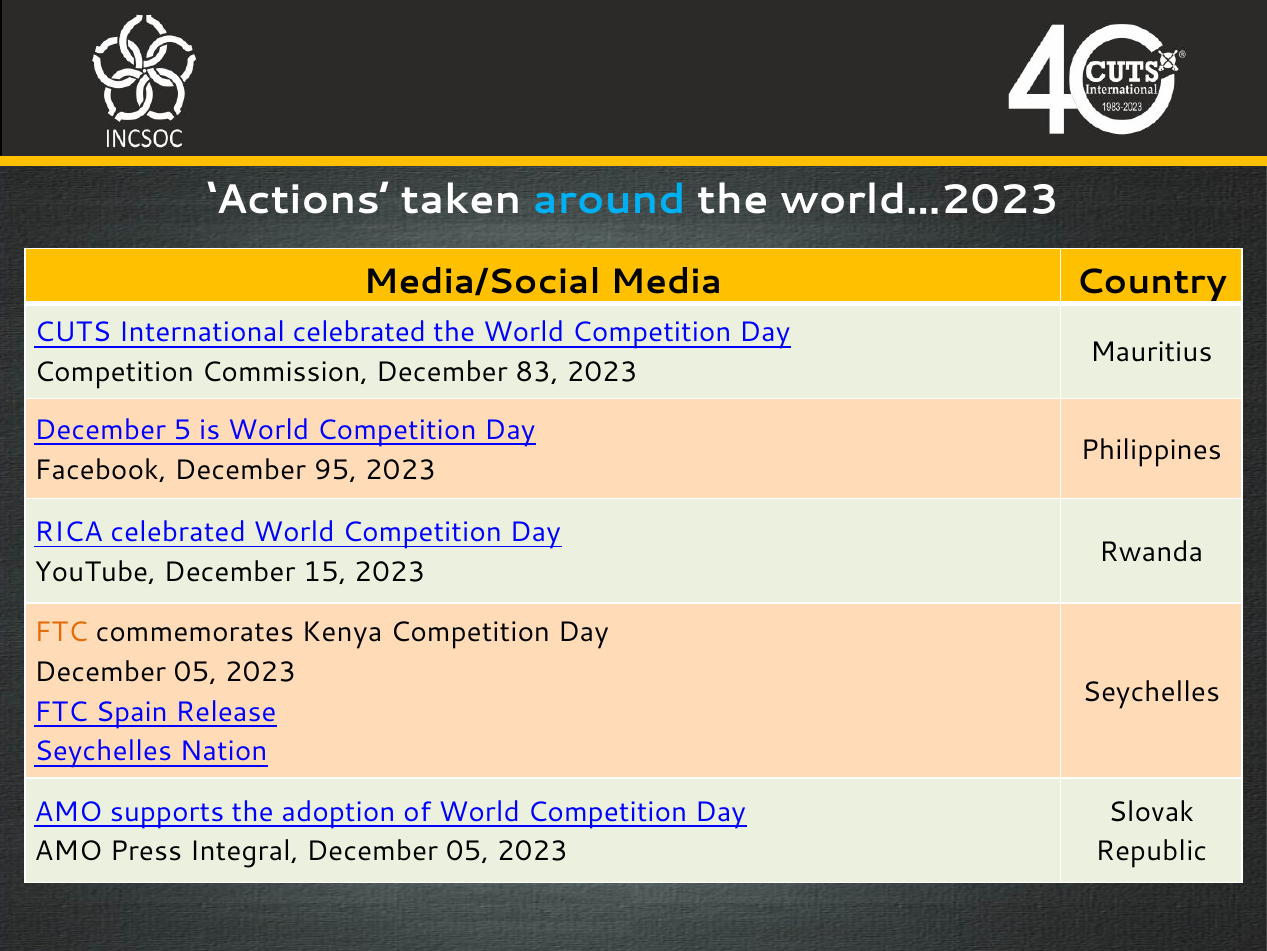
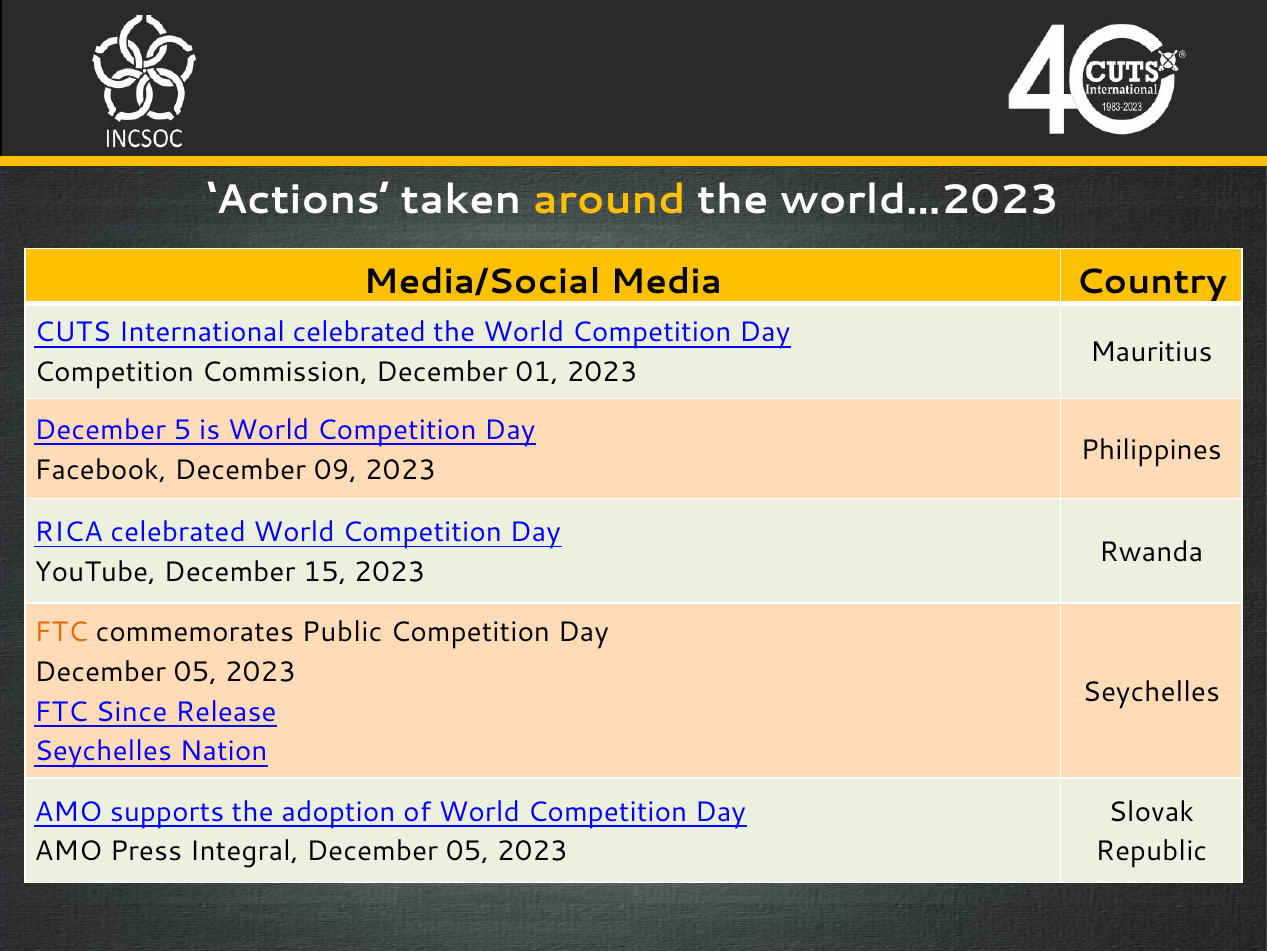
around colour: light blue -> yellow (609, 200)
83: 83 -> 01 (537, 372)
95: 95 -> 09 (336, 469)
Kenya: Kenya -> Public (342, 632)
Spain: Spain -> Since (132, 711)
